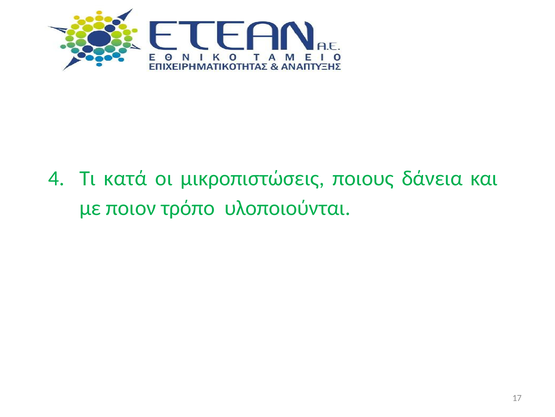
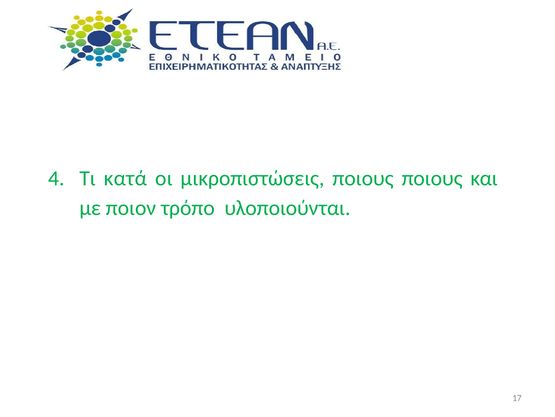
ποιους δάνεια: δάνεια -> ποιους (432, 178)
